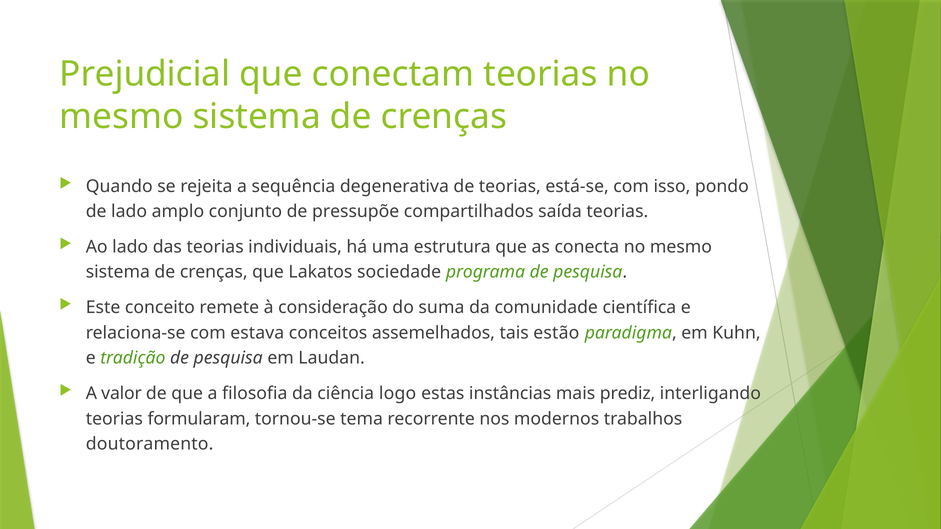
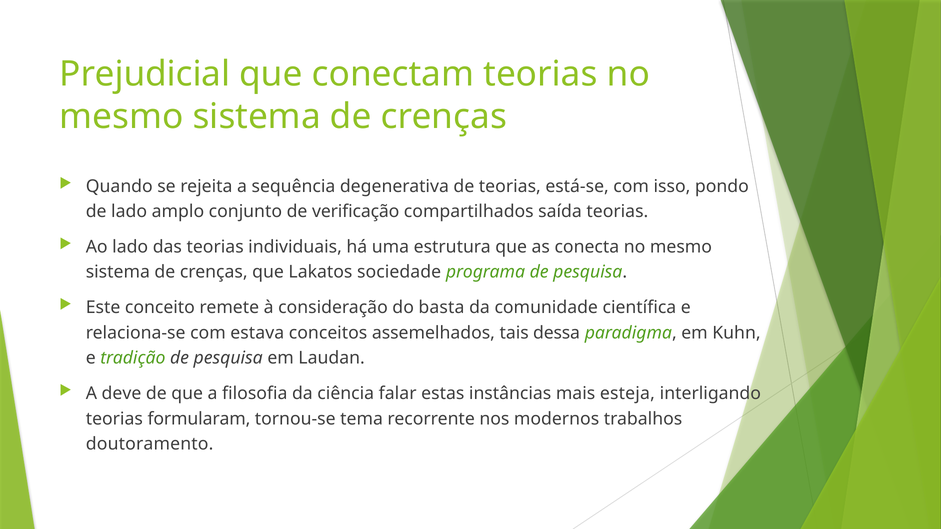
pressupõe: pressupõe -> verificação (356, 212)
suma: suma -> basta (441, 308)
estão: estão -> dessa (557, 333)
valor: valor -> deve (121, 394)
logo: logo -> falar (398, 394)
prediz: prediz -> esteja (627, 394)
